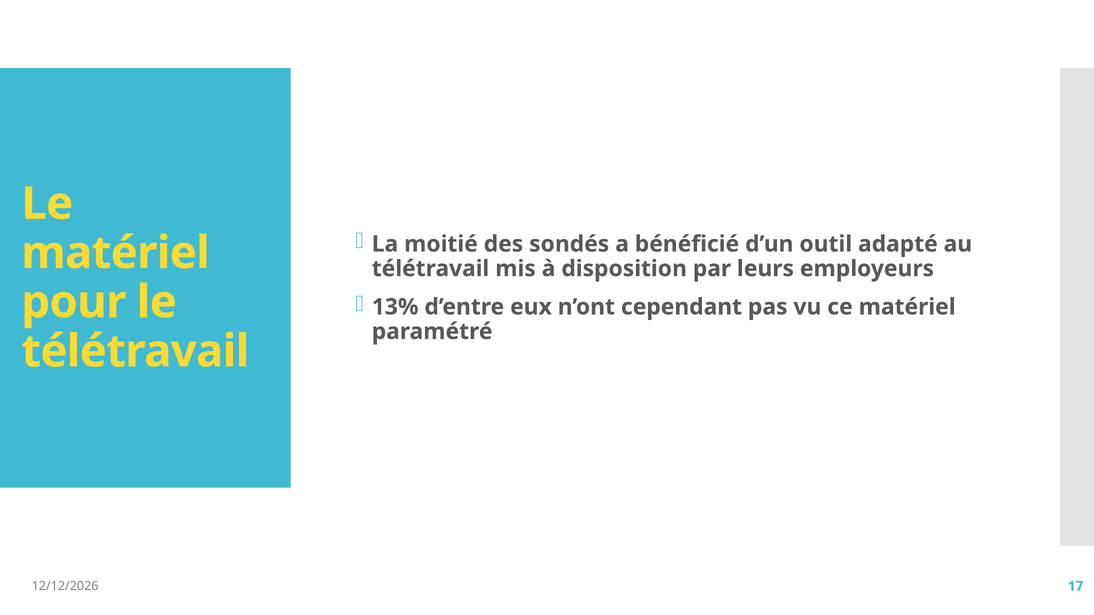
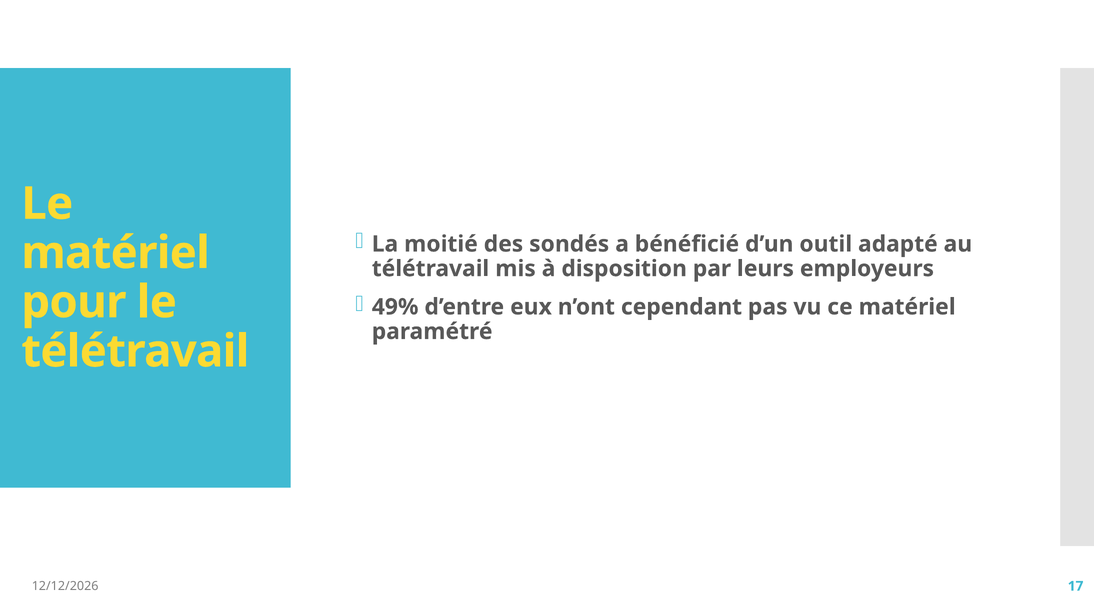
13%: 13% -> 49% (395, 307)
